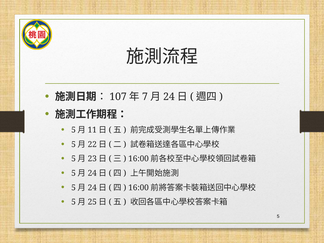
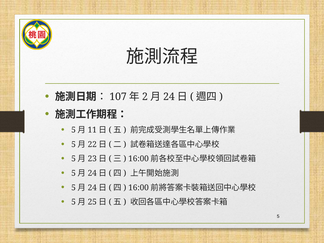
7: 7 -> 2 (145, 97)
